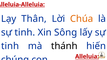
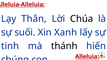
Chúa colour: orange -> black (82, 19)
tinh: tinh -> suối (25, 32)
Sông: Sông -> Xanh (66, 32)
